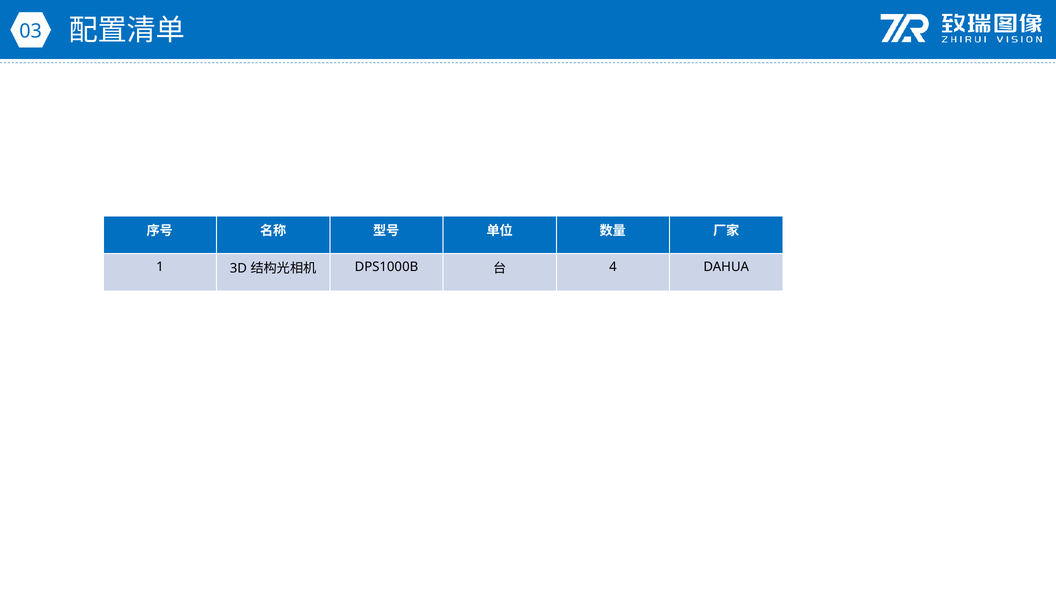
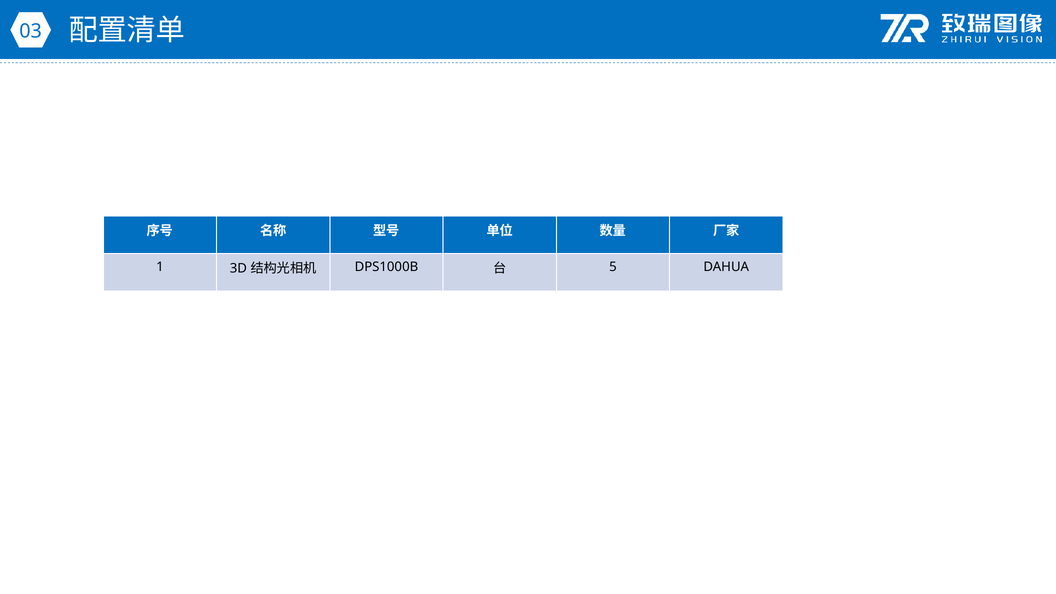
4: 4 -> 5 (613, 267)
